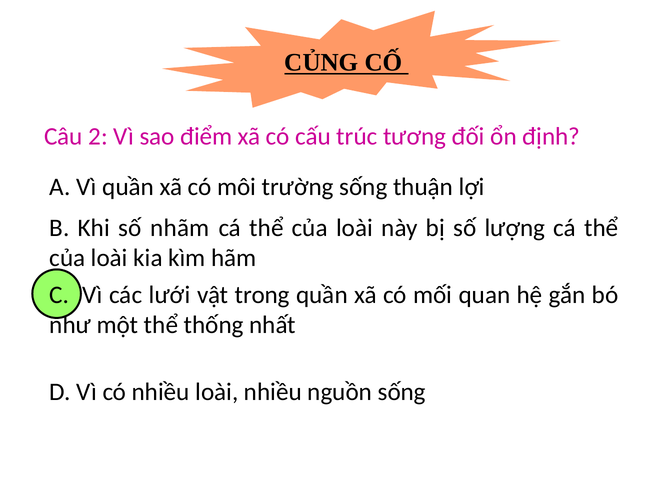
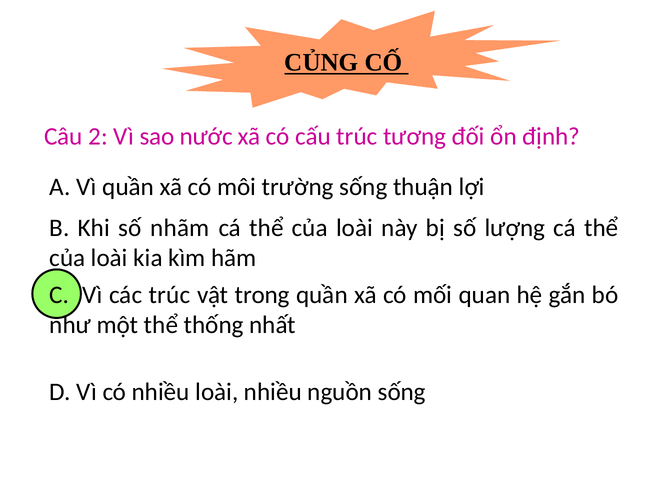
điểm: điểm -> nước (206, 137)
các lưới: lưới -> trúc (169, 295)
